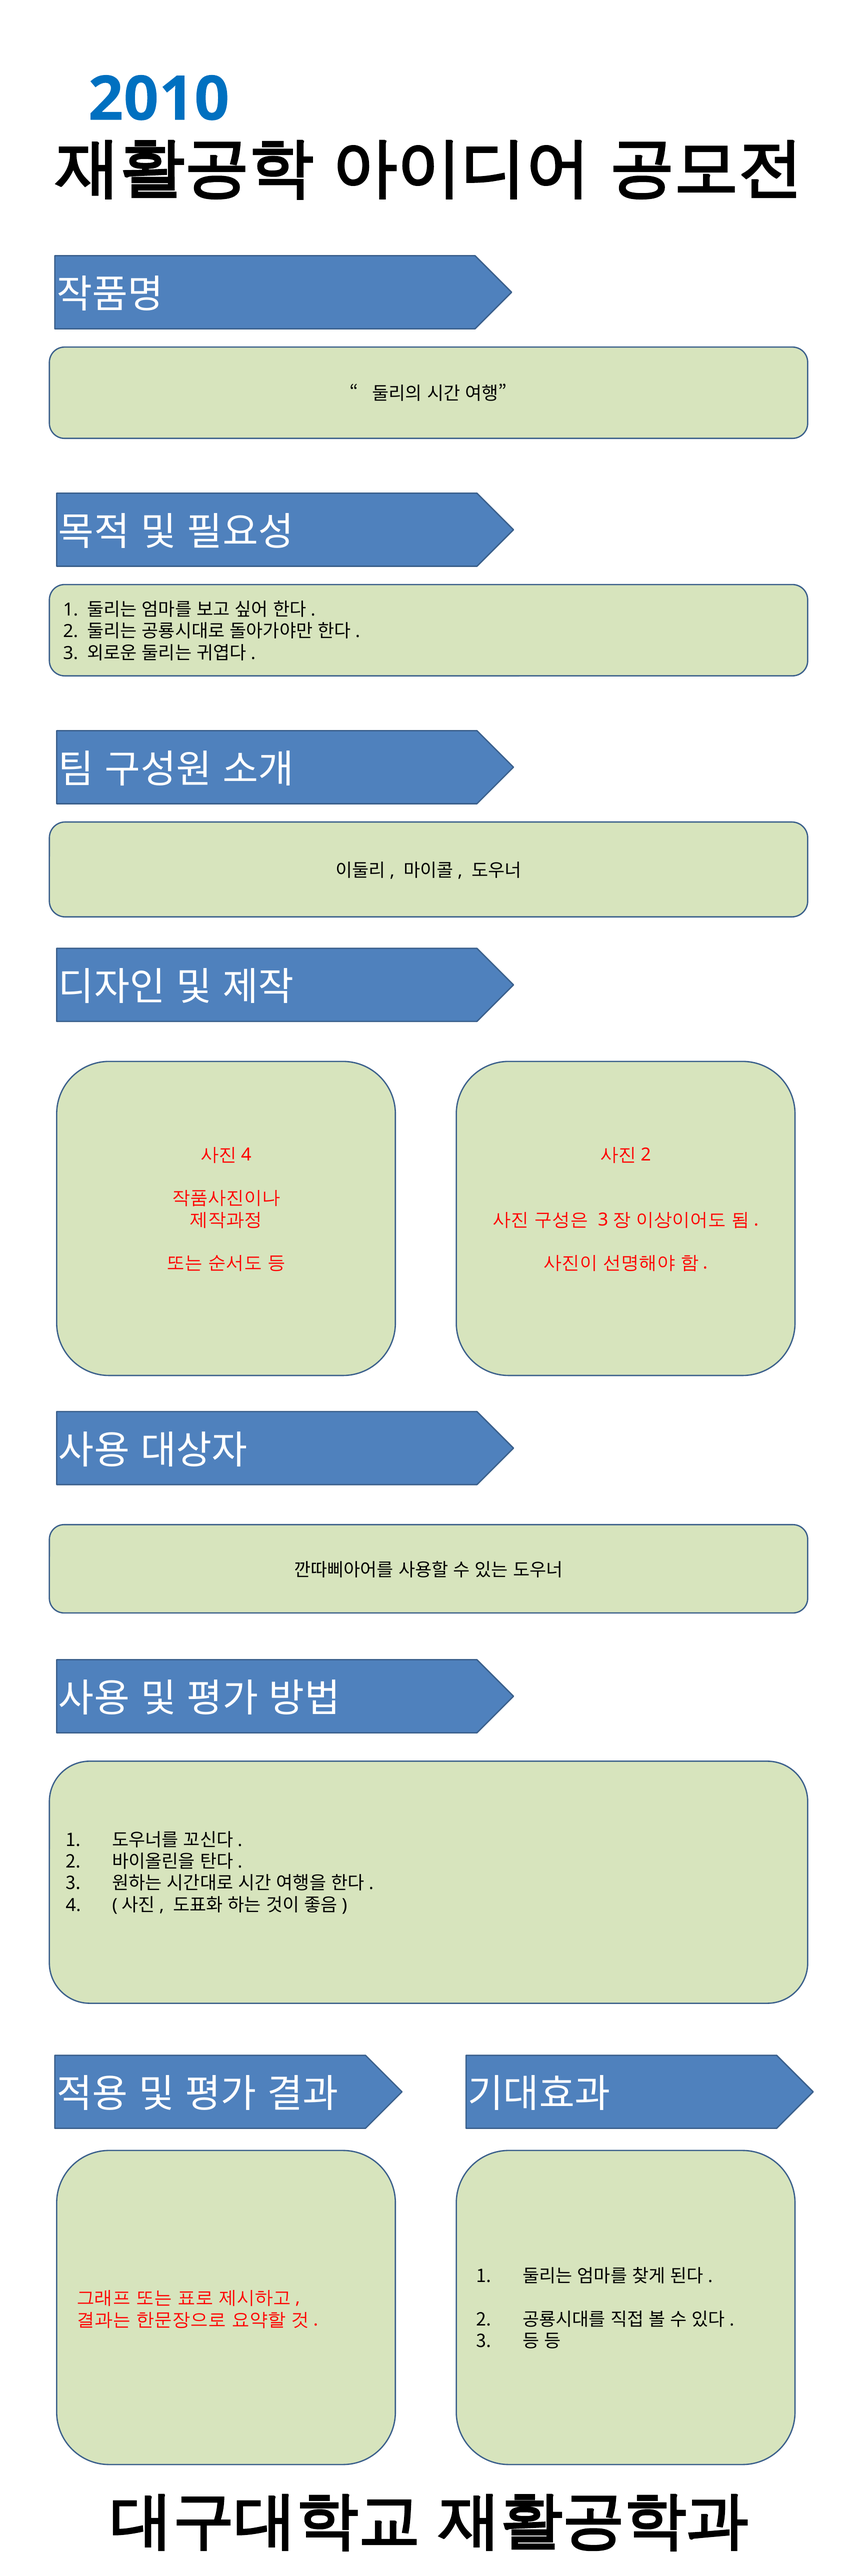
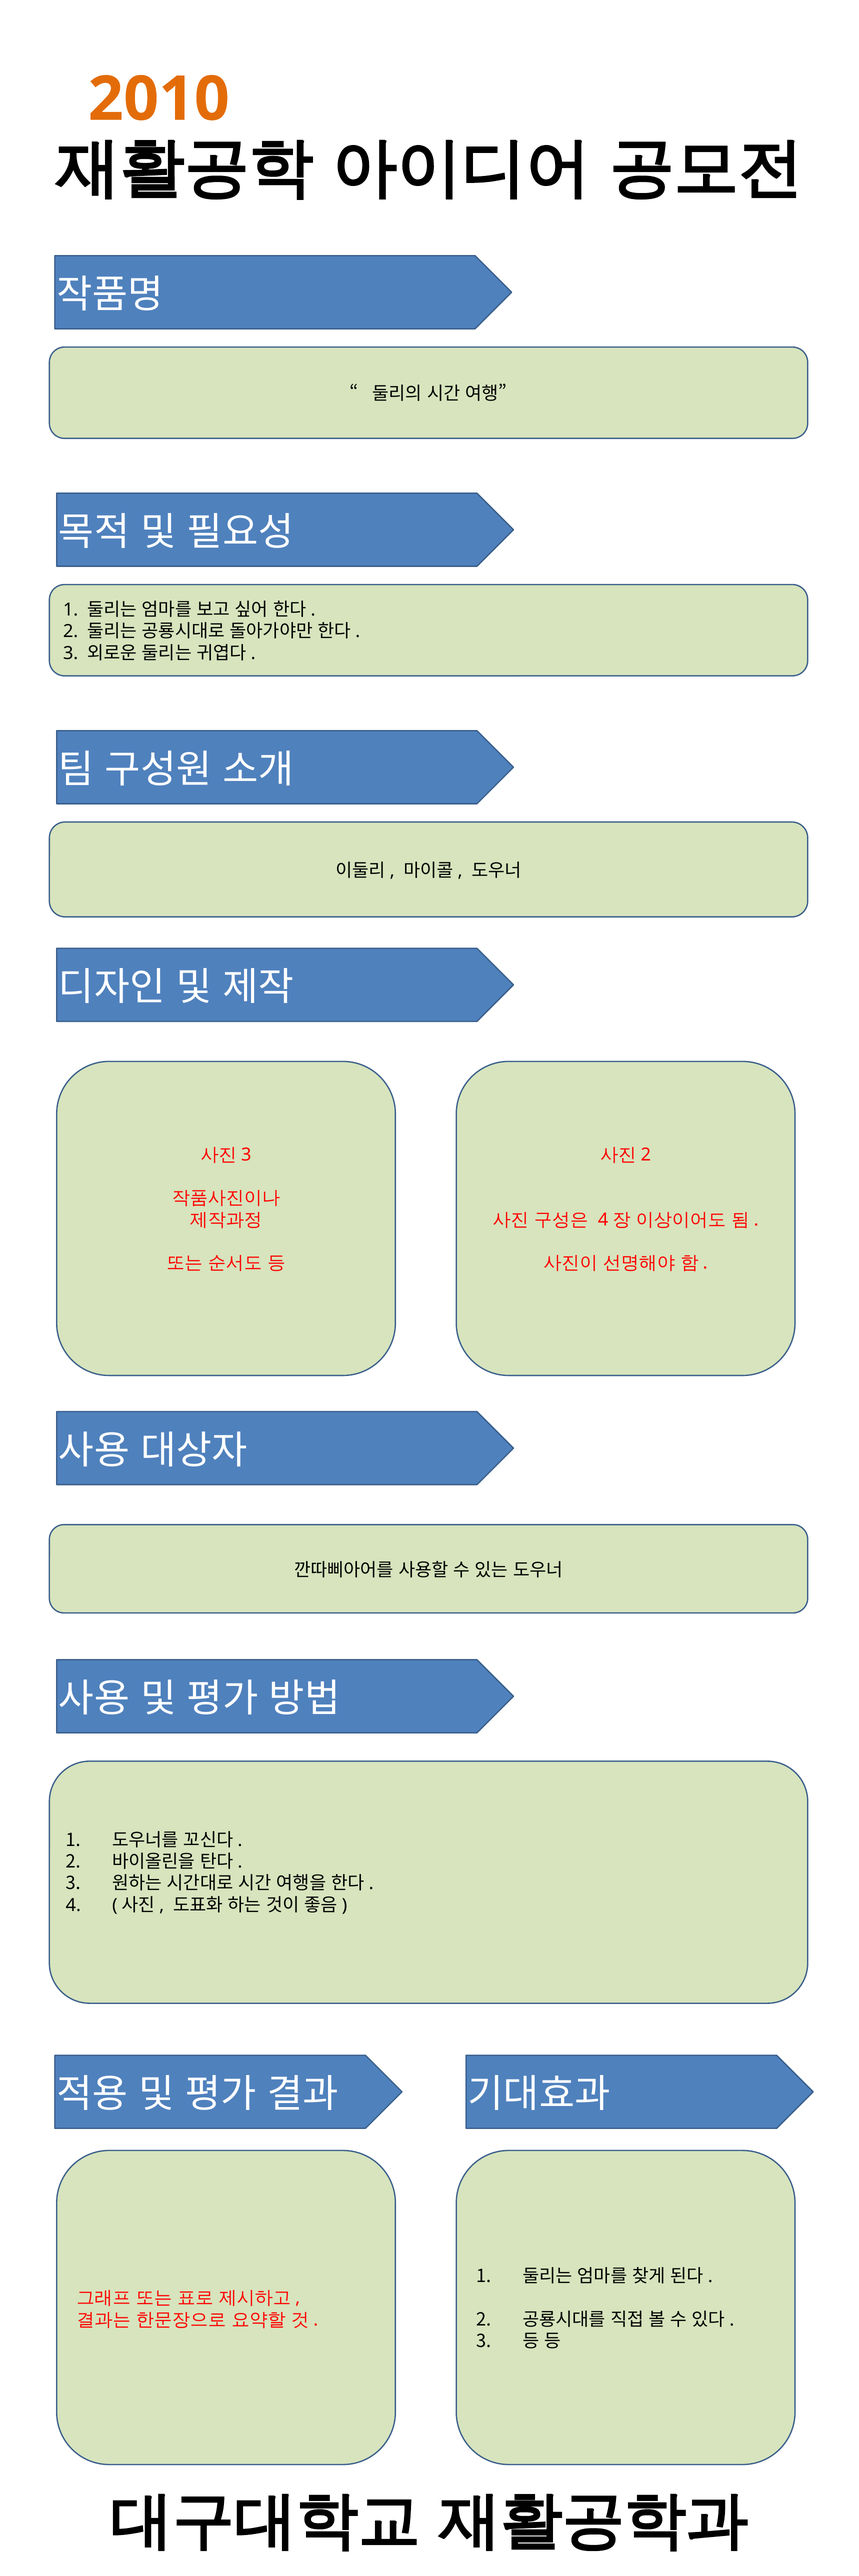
2010 colour: blue -> orange (159, 99)
4: 4 -> 3 (246, 1155)
3: 3 -> 4 (603, 1220)
